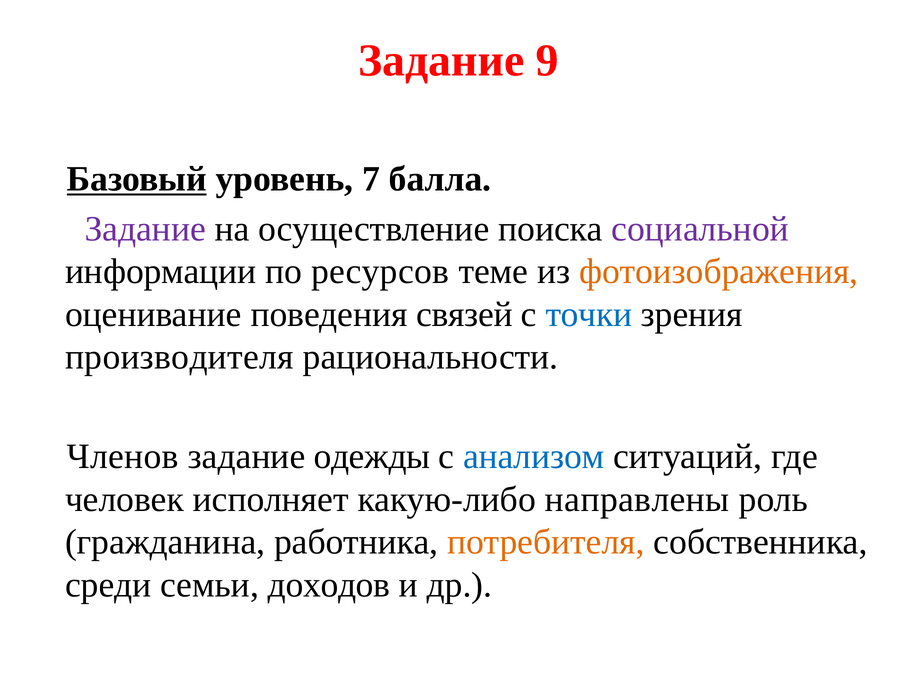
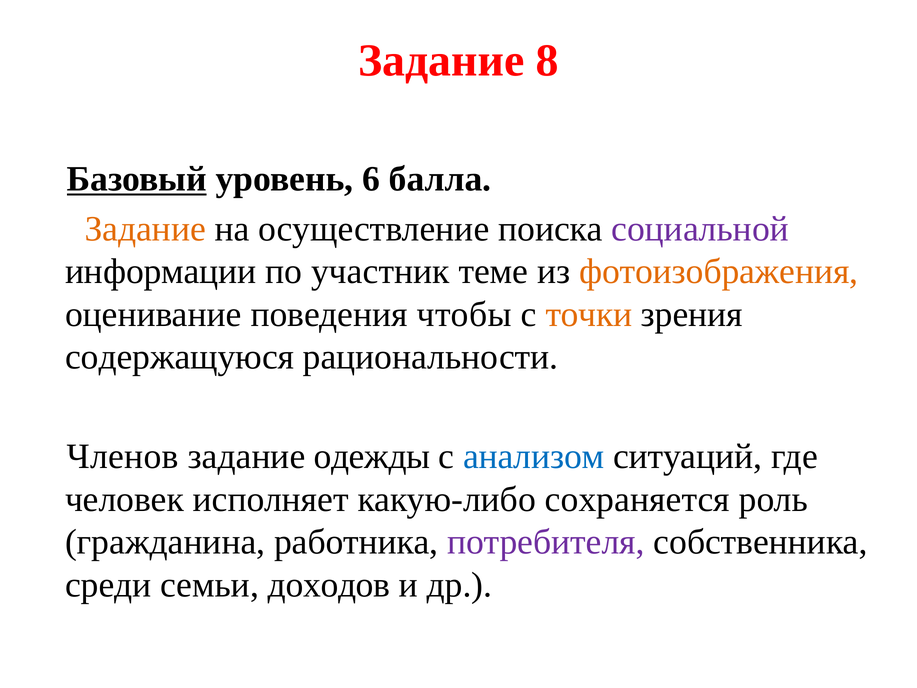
9: 9 -> 8 (547, 61)
7: 7 -> 6 (371, 179)
Задание colour: purple -> orange (145, 229)
ресурсов: ресурсов -> участник (380, 271)
связей: связей -> чтобы (464, 314)
точки colour: blue -> orange (589, 314)
производителя: производителя -> содержащуюся (180, 357)
направлены: направлены -> сохраняется (637, 499)
потребителя colour: orange -> purple (546, 542)
